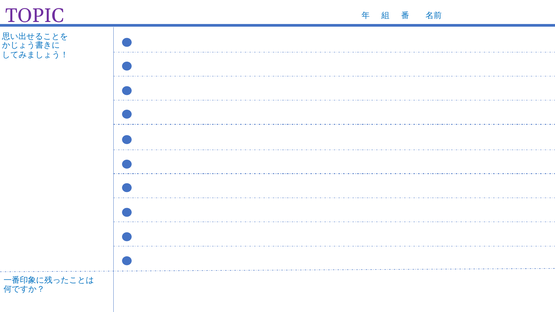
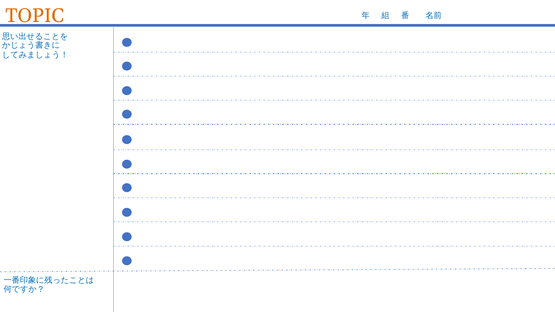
TOPIC colour: purple -> orange (35, 16)
